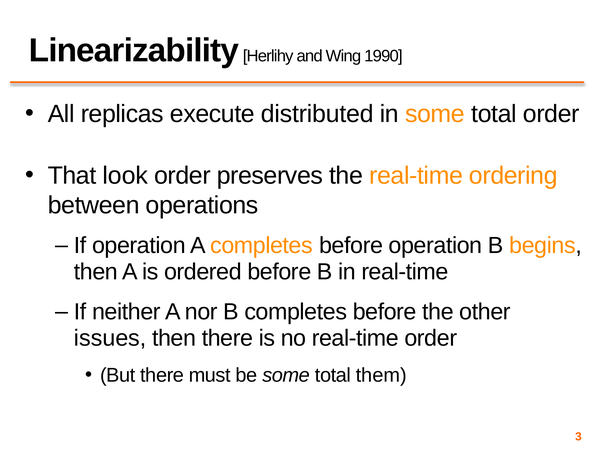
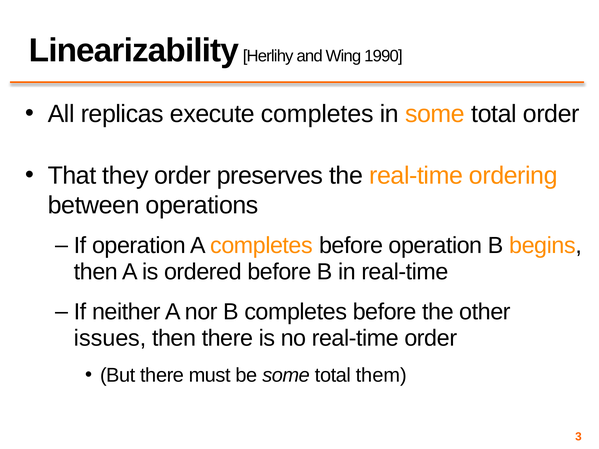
execute distributed: distributed -> completes (317, 114)
look: look -> they (125, 176)
